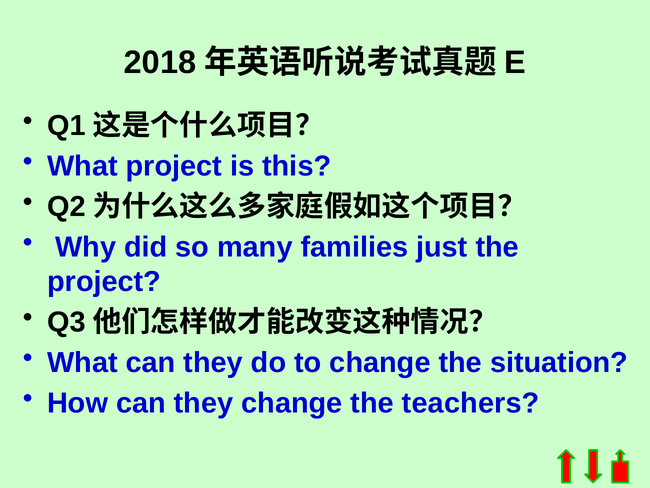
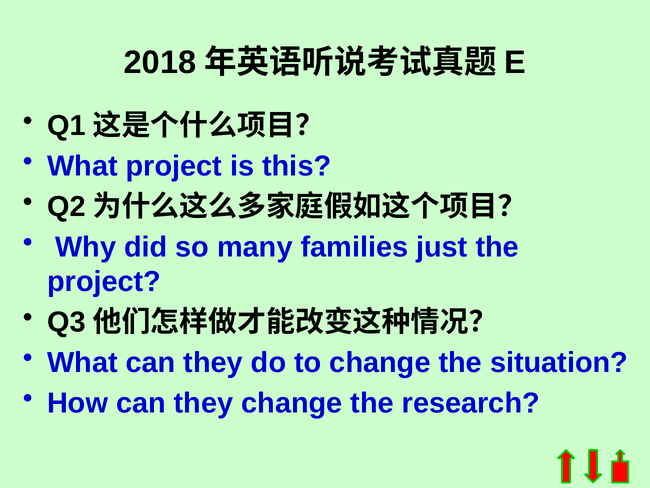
teachers: teachers -> research (471, 403)
